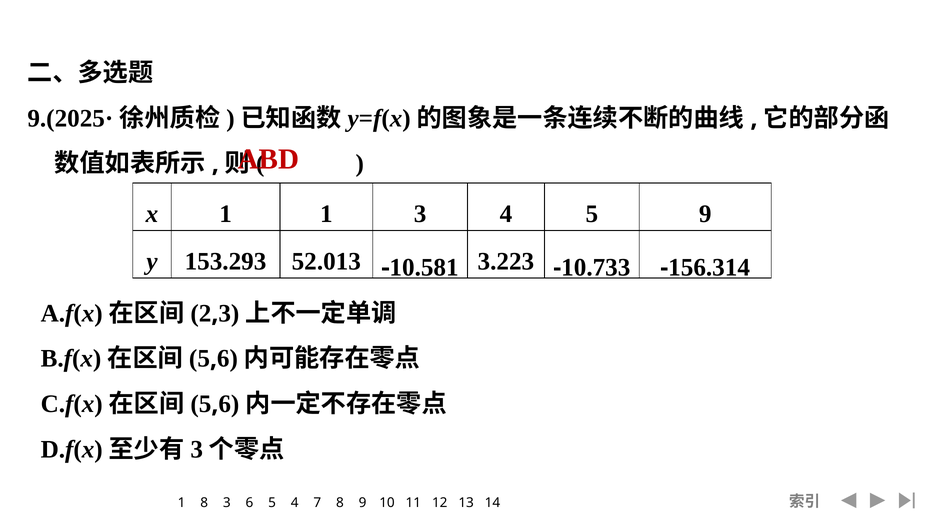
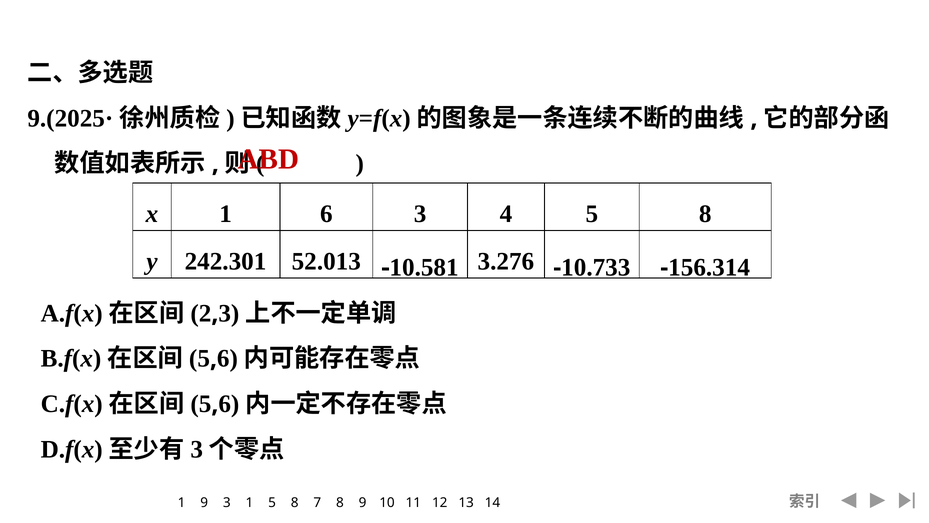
1 1: 1 -> 6 (326, 214)
4 5 9: 9 -> 8 (705, 214)
153.293: 153.293 -> 242.301 (226, 261)
3.223: 3.223 -> 3.276 (506, 261)
1 8: 8 -> 9 (204, 502)
3 6: 6 -> 1 (249, 502)
4: 4 -> 8 (295, 502)
